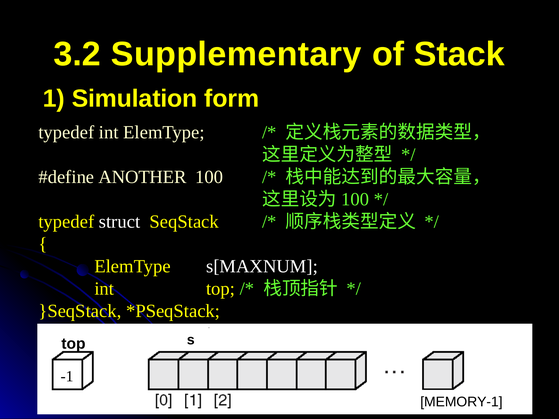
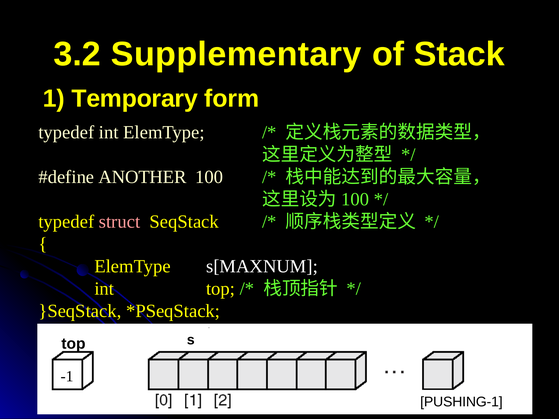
Simulation: Simulation -> Temporary (135, 99)
struct colour: white -> pink (120, 222)
MEMORY-1: MEMORY-1 -> PUSHING-1 (461, 402)
